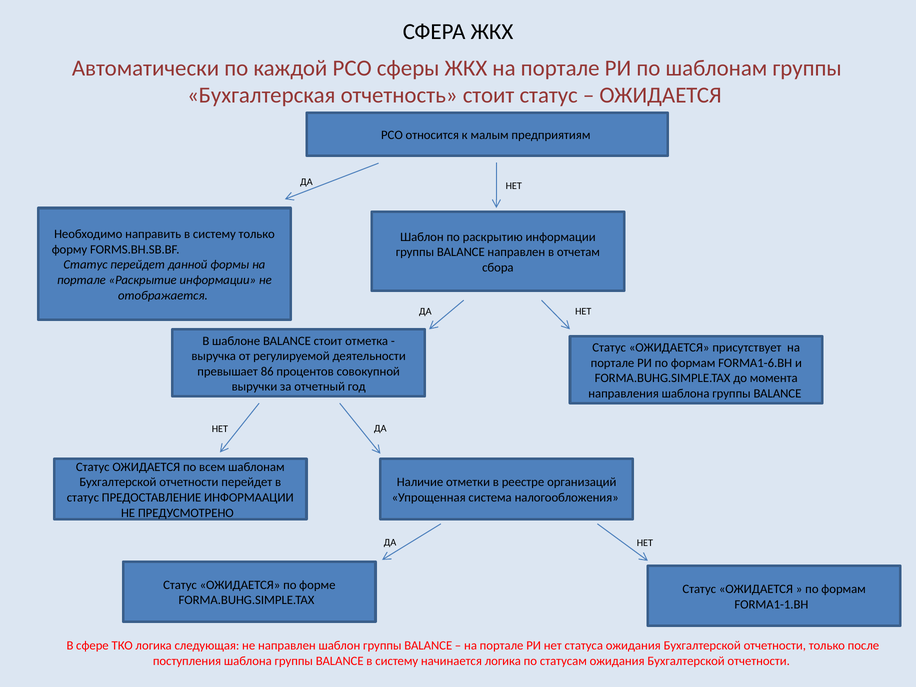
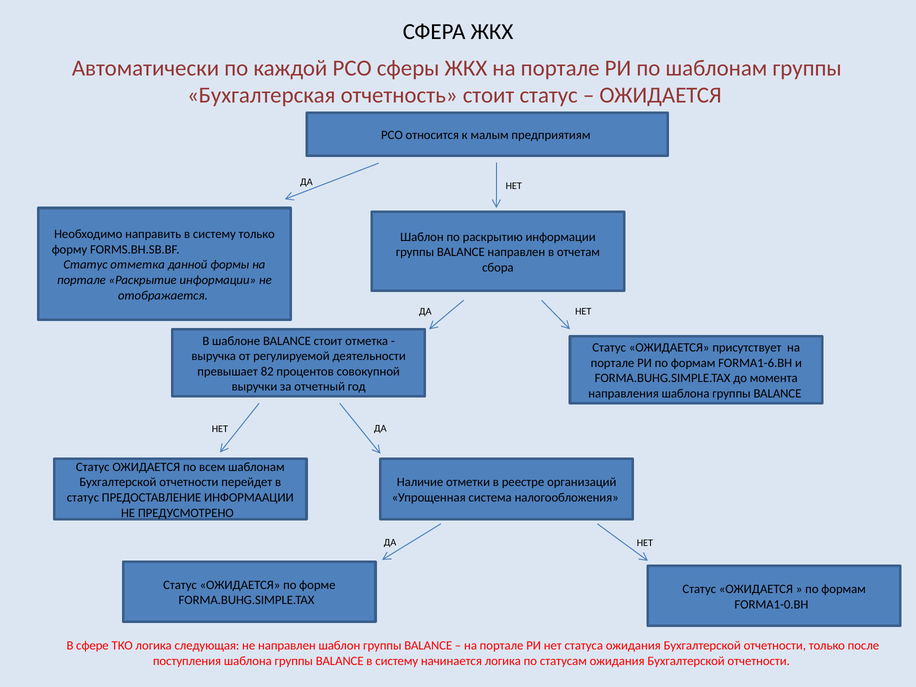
Статус перейдет: перейдет -> отметка (138, 265)
86: 86 -> 82 (267, 371)
FORMA1-1.BH: FORMA1-1.BH -> FORMA1-0.BH (771, 604)
